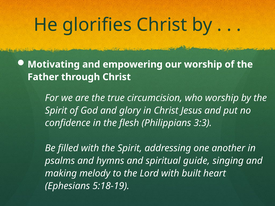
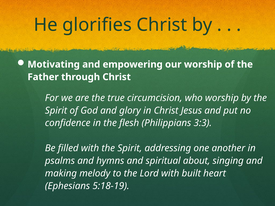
guide: guide -> about (197, 161)
